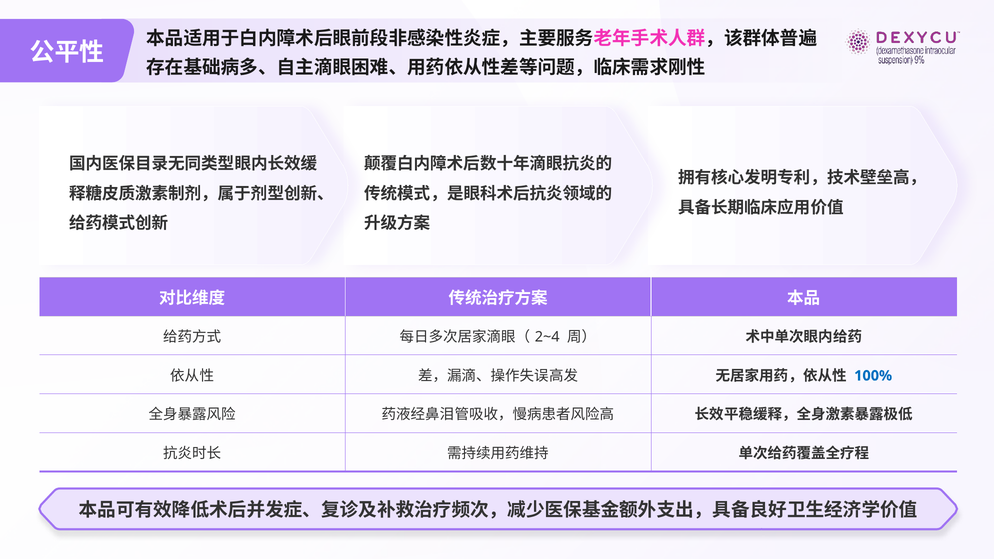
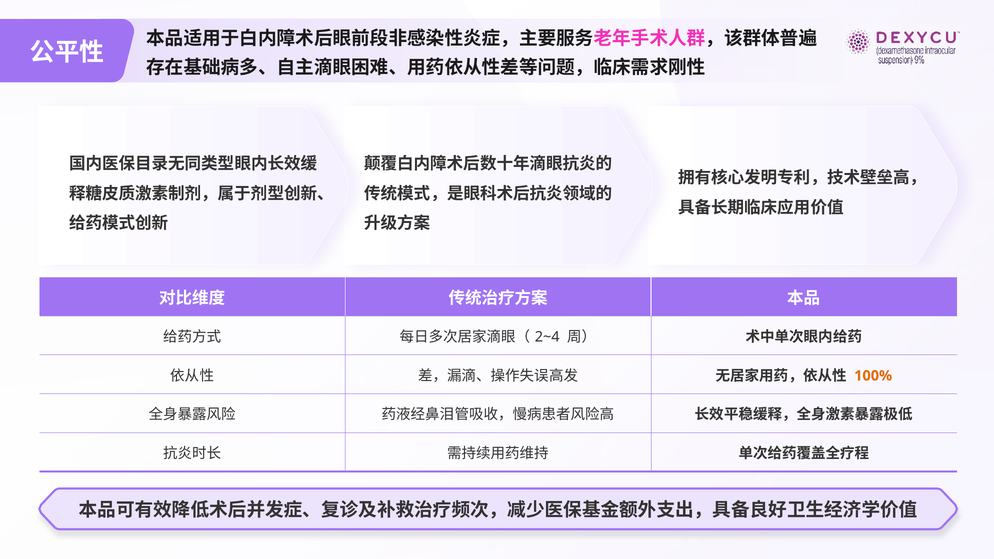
100% colour: blue -> orange (873, 376)
